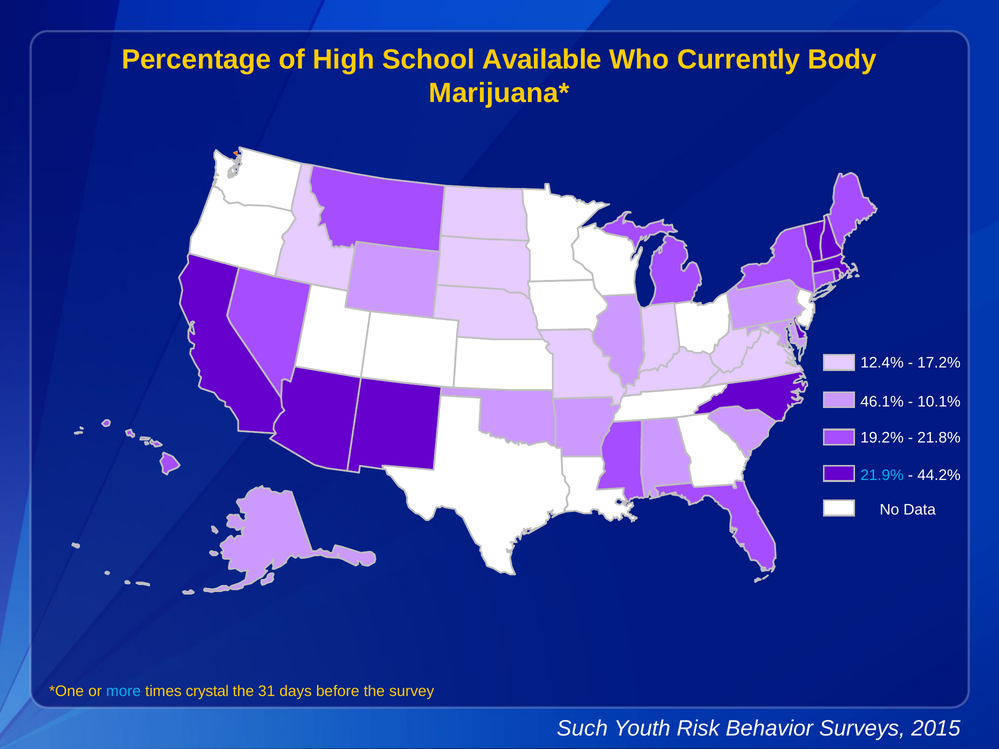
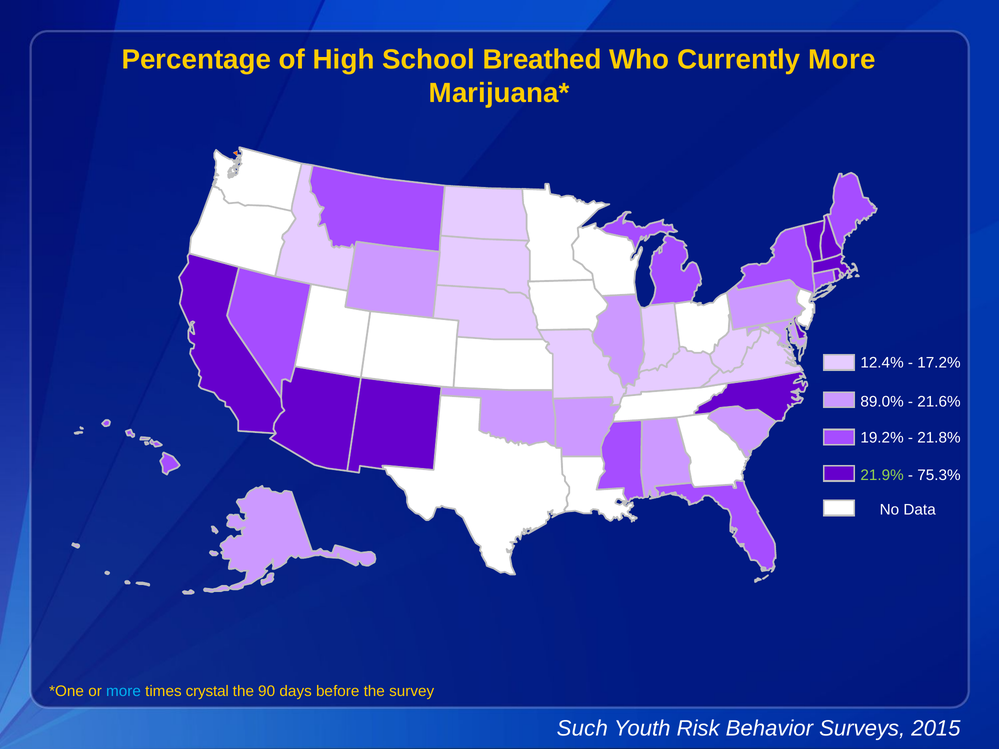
Available: Available -> Breathed (542, 60)
Currently Body: Body -> More (842, 60)
46.1%: 46.1% -> 89.0% (882, 402)
10.1%: 10.1% -> 21.6% (939, 402)
21.9% colour: light blue -> light green (882, 475)
44.2%: 44.2% -> 75.3% (939, 475)
31: 31 -> 90 (267, 691)
